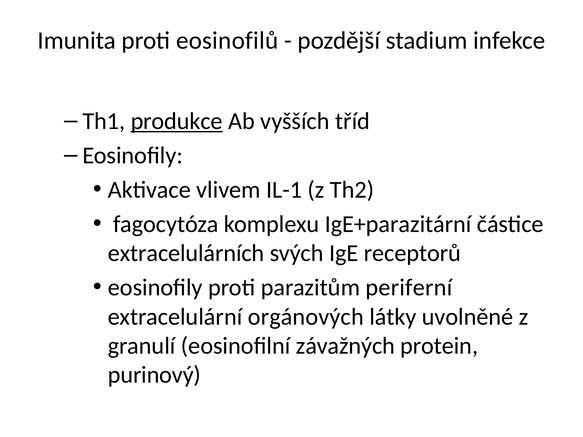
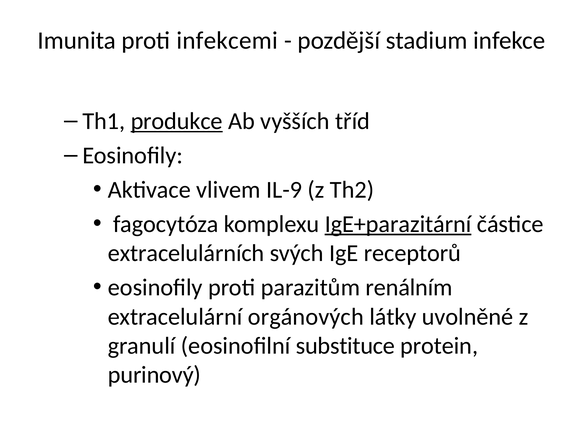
eosinofilů: eosinofilů -> infekcemi (227, 41)
IL-1: IL-1 -> IL-9 (284, 190)
IgE+parazitární underline: none -> present (398, 224)
periferní: periferní -> renálním (409, 288)
závažných: závažných -> substituce (345, 346)
